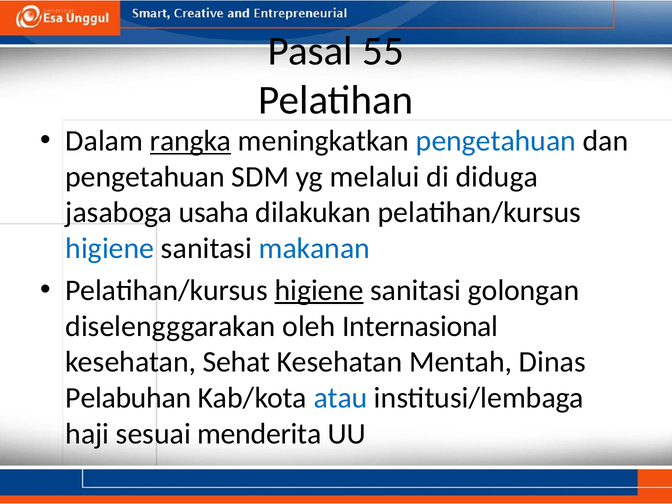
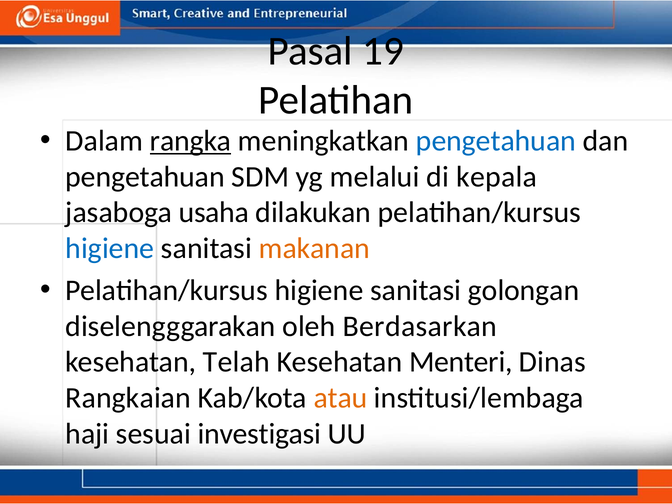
55: 55 -> 19 (383, 51)
diduga: diduga -> kepala (497, 177)
makanan colour: blue -> orange (314, 248)
higiene underline: present -> none (319, 290)
Internasional: Internasional -> Berdasarkan (420, 326)
Sehat: Sehat -> Telah (236, 362)
Mentah: Mentah -> Menteri (461, 362)
Pelabuhan: Pelabuhan -> Rangkaian (128, 398)
atau colour: blue -> orange (340, 398)
menderita: menderita -> investigasi (259, 434)
